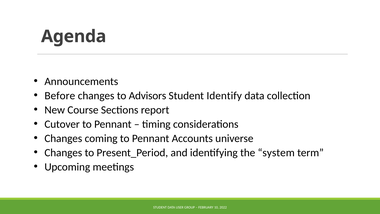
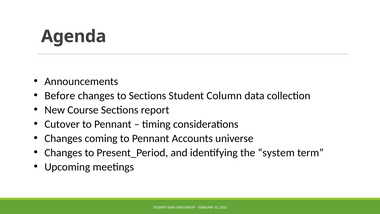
to Advisors: Advisors -> Sections (147, 95)
Identify: Identify -> Column (224, 95)
